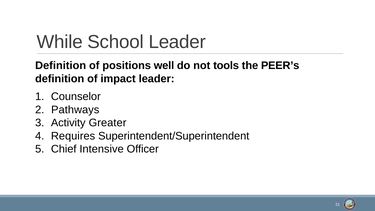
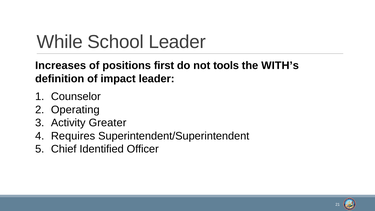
Definition: Definition -> Increases (61, 66)
well: well -> first (164, 66)
PEER’s: PEER’s -> WITH’s (280, 66)
Pathways: Pathways -> Operating (75, 110)
Intensive: Intensive -> Identified (102, 149)
